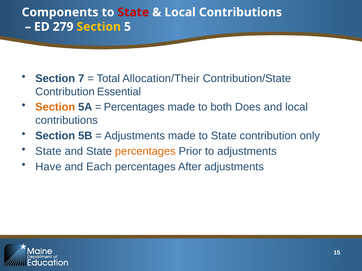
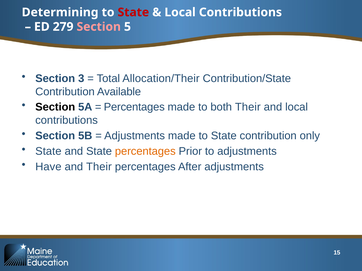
Components: Components -> Determining (60, 12)
Section colour: yellow -> pink (99, 27)
7: 7 -> 3 (81, 79)
Essential: Essential -> Available (119, 92)
Section colour: orange -> black (55, 107)
both Does: Does -> Their (248, 107)
and Each: Each -> Their (99, 167)
